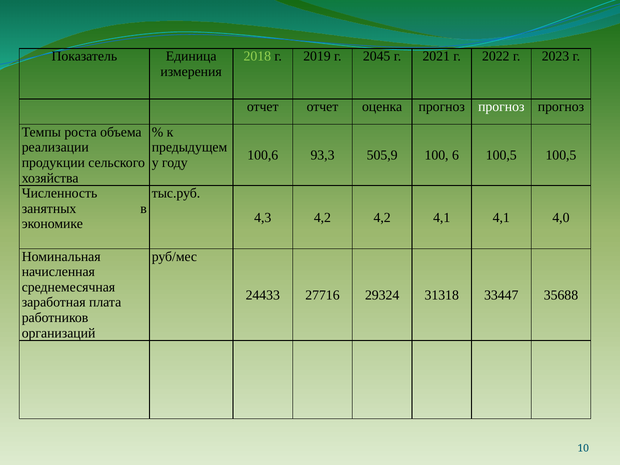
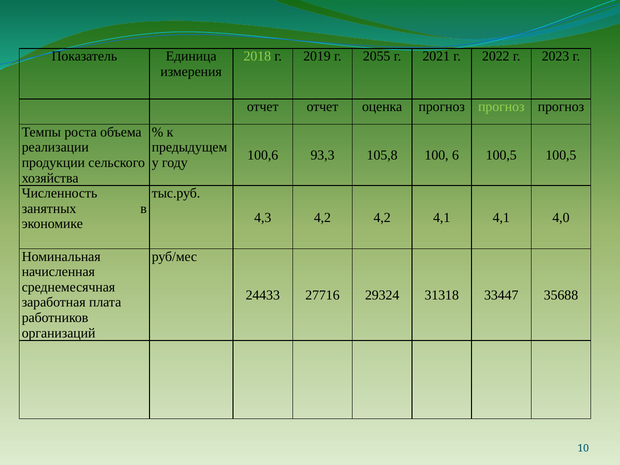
2045: 2045 -> 2055 (377, 56)
прогноз colour: white -> light green (501, 107)
505,9: 505,9 -> 105,8 (382, 155)
